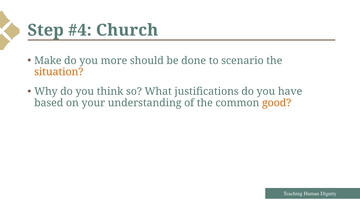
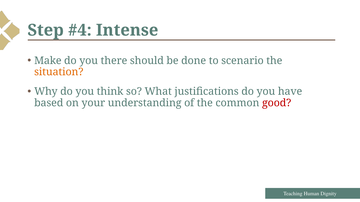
Church: Church -> Intense (127, 30)
more: more -> there (114, 61)
good colour: orange -> red (277, 103)
